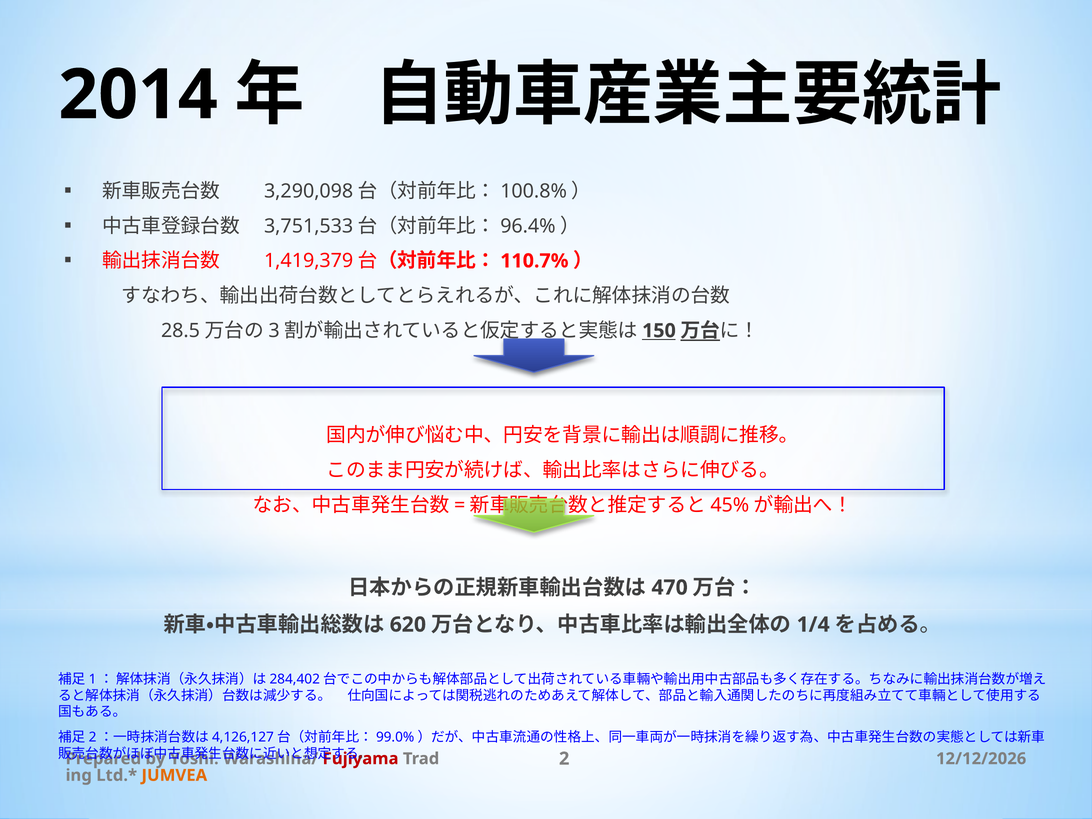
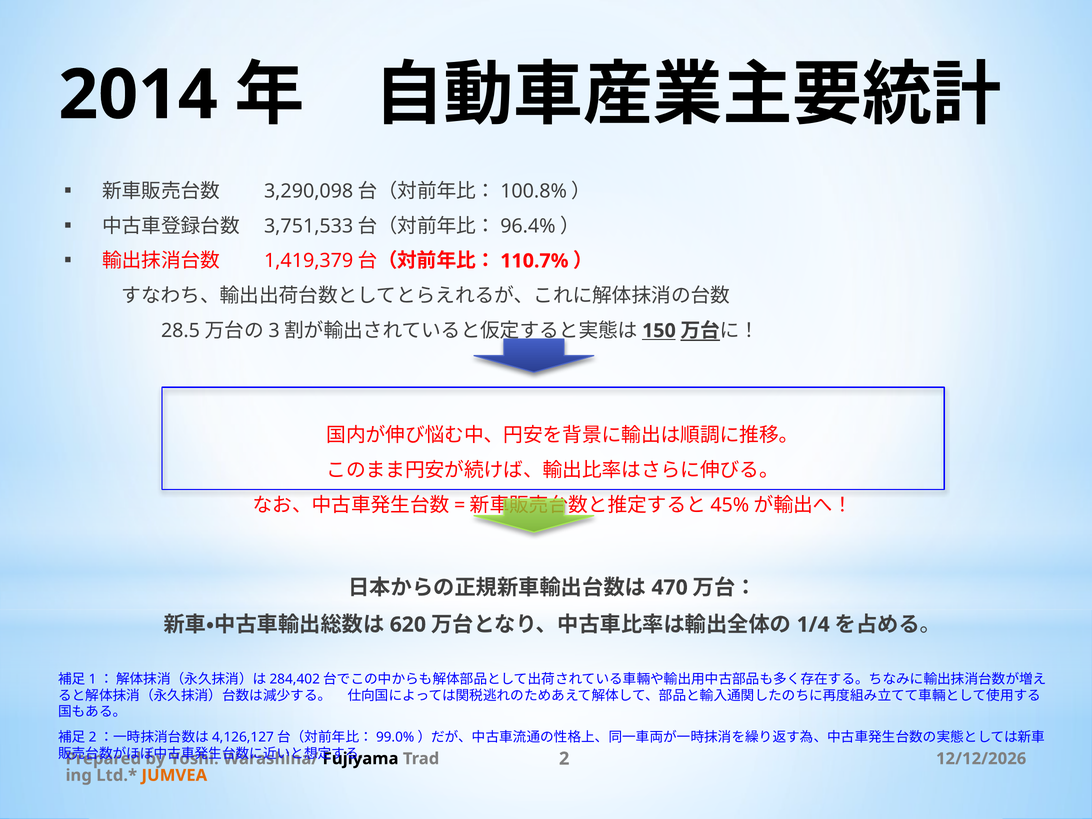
Fujiyama colour: red -> black (361, 759)
